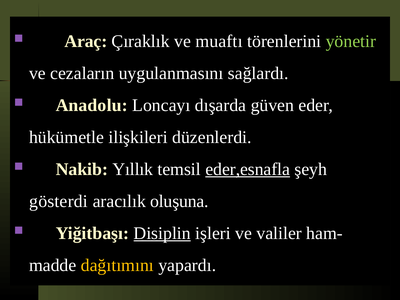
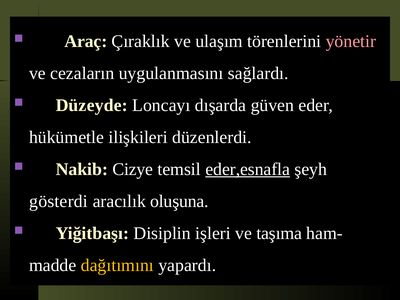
muaftı: muaftı -> ulaşım (219, 41)
yönetir colour: light green -> pink (351, 41)
Anadolu: Anadolu -> Düzeyde (92, 105)
Yıllık: Yıllık -> Cizye (133, 169)
Disiplin underline: present -> none (162, 233)
valiler: valiler -> taşıma (279, 233)
